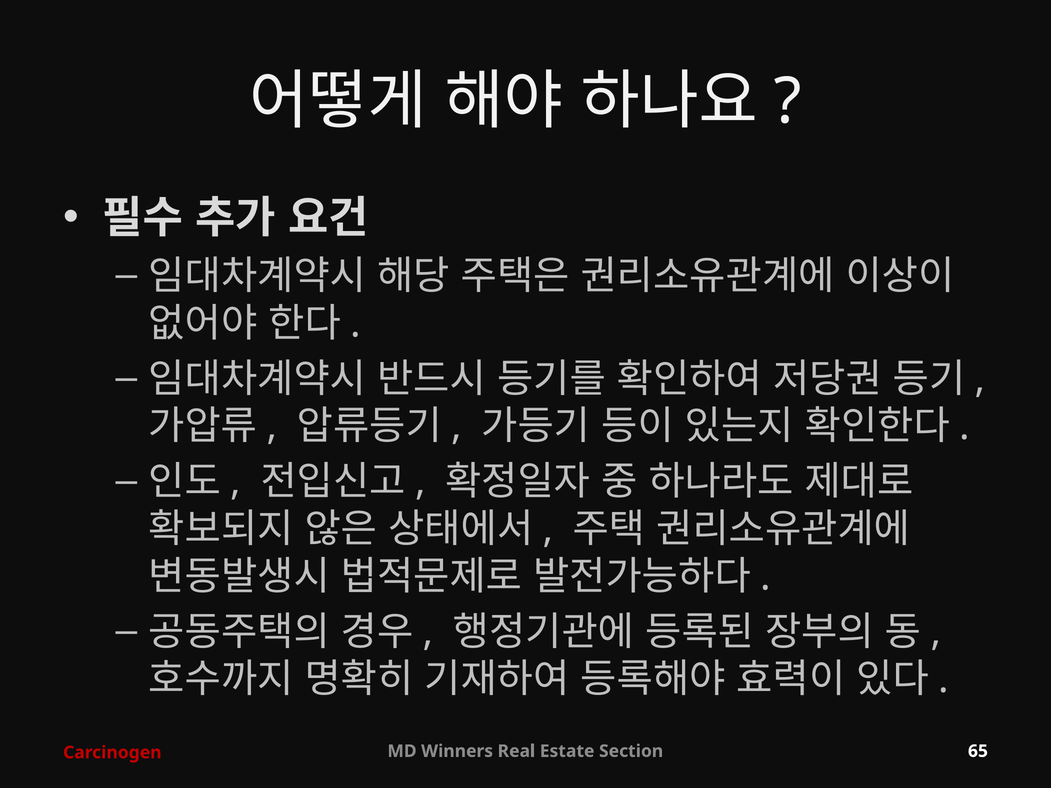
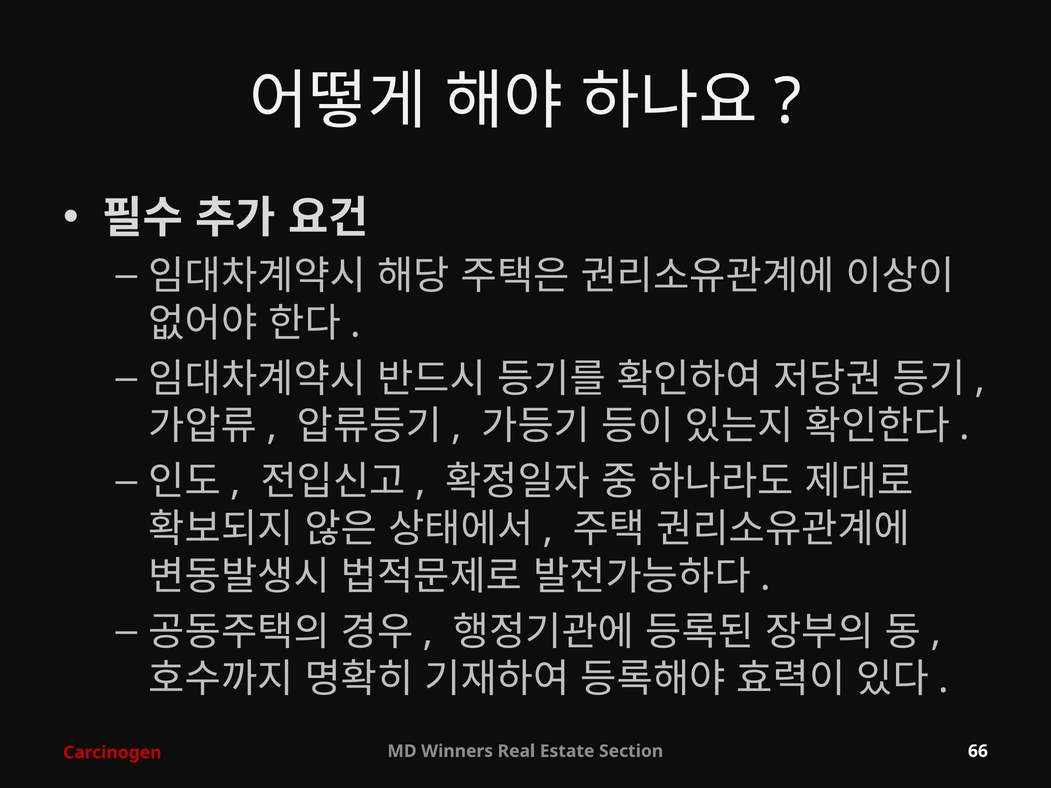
65: 65 -> 66 (978, 751)
